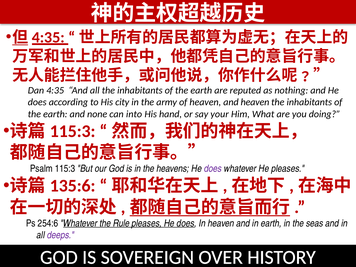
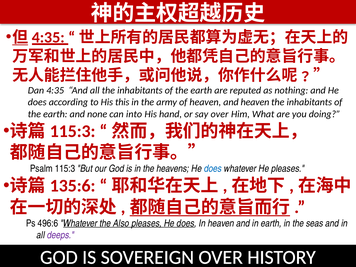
city: city -> this (122, 102)
say your: your -> over (220, 114)
does colour: purple -> blue (213, 169)
254:6: 254:6 -> 496:6 (48, 223)
Rule: Rule -> Also (121, 223)
